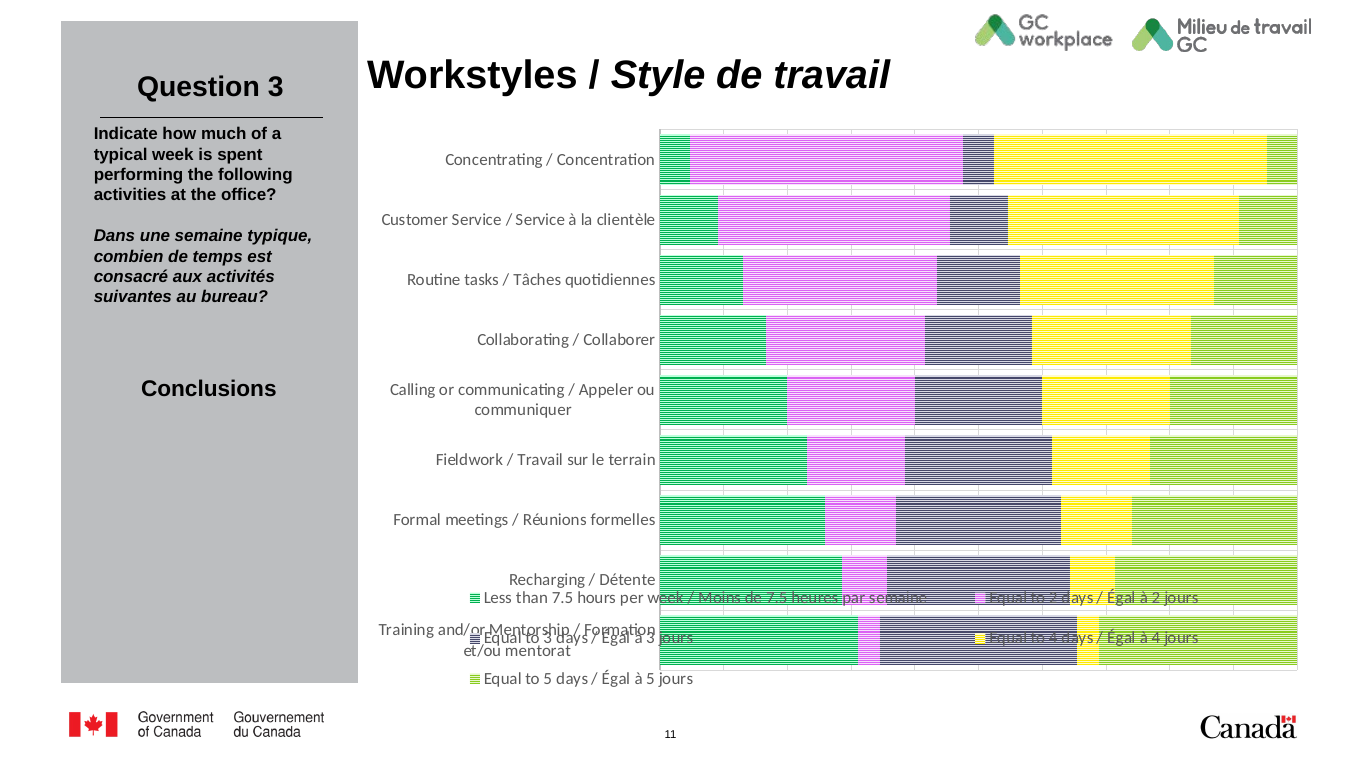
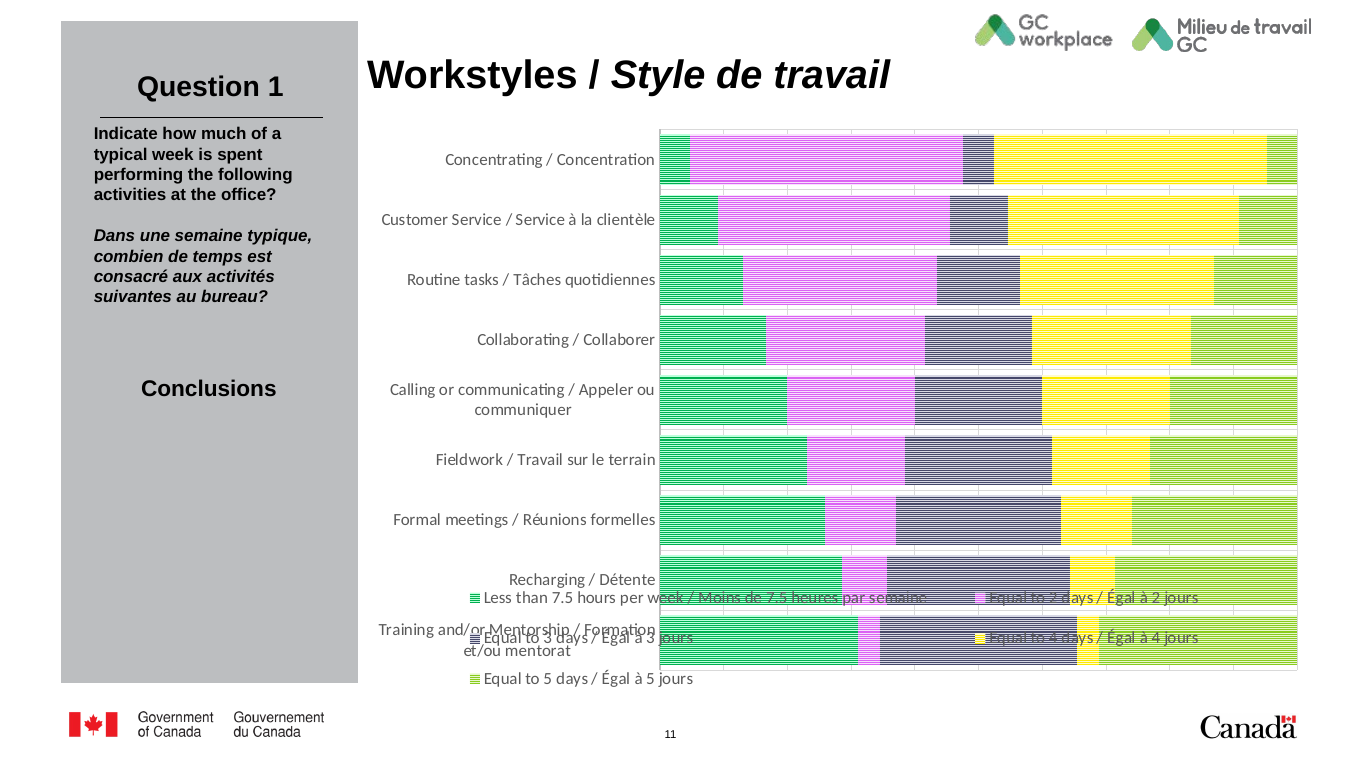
Question 3: 3 -> 1 (276, 88)
